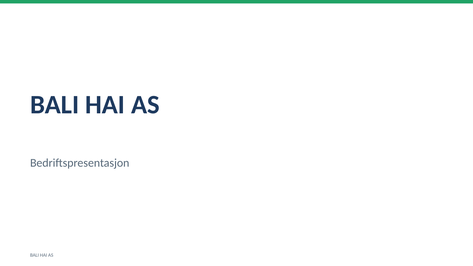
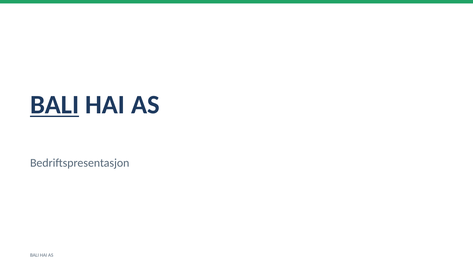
BALI underline: none -> present (55, 105)
